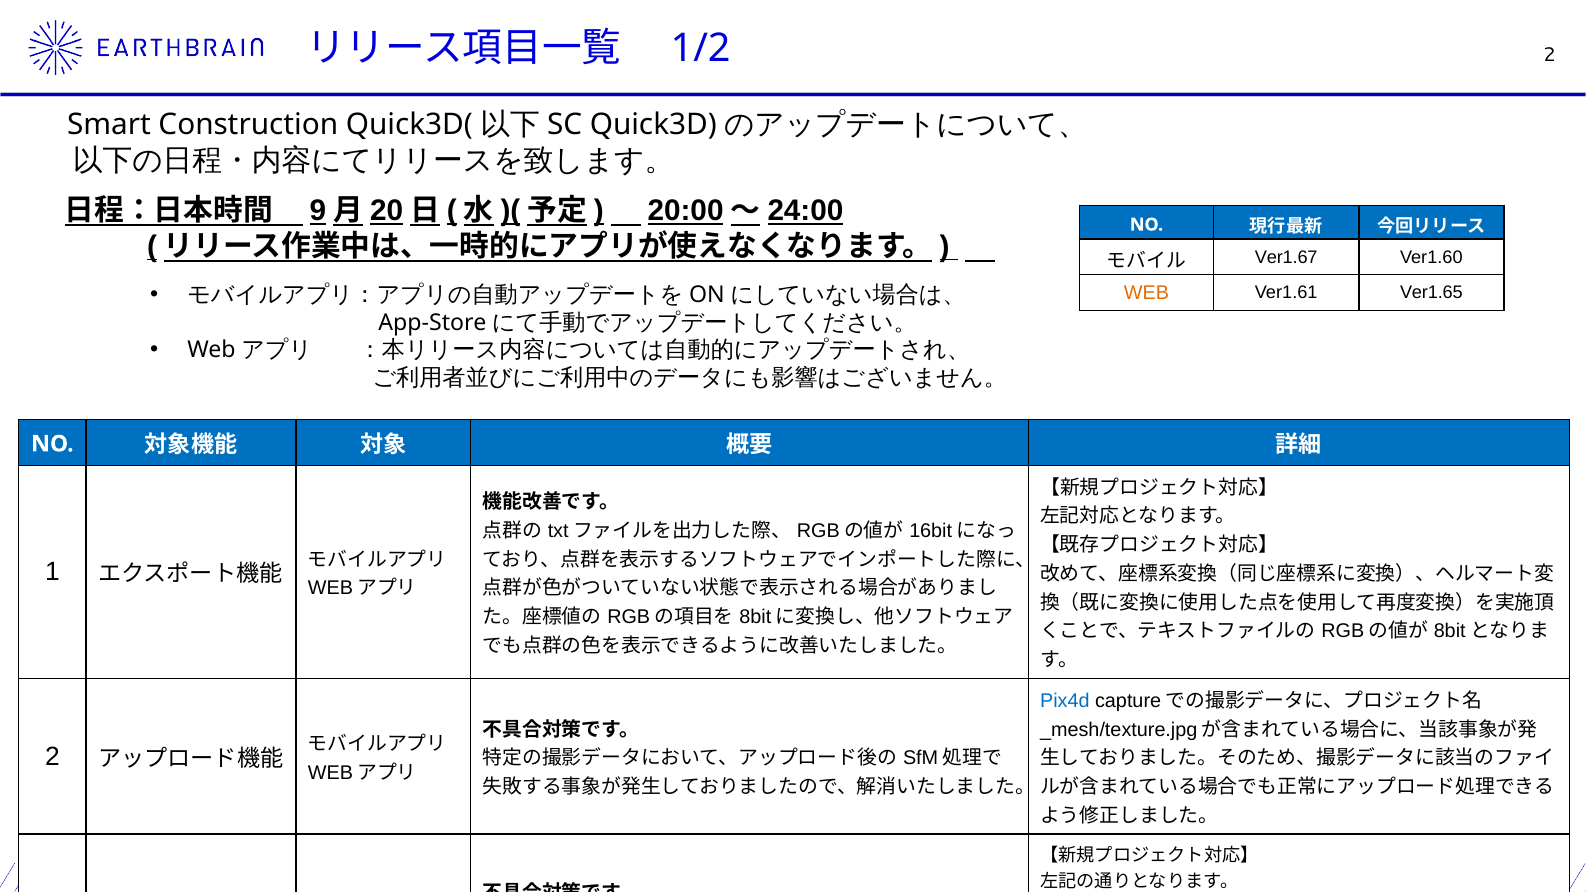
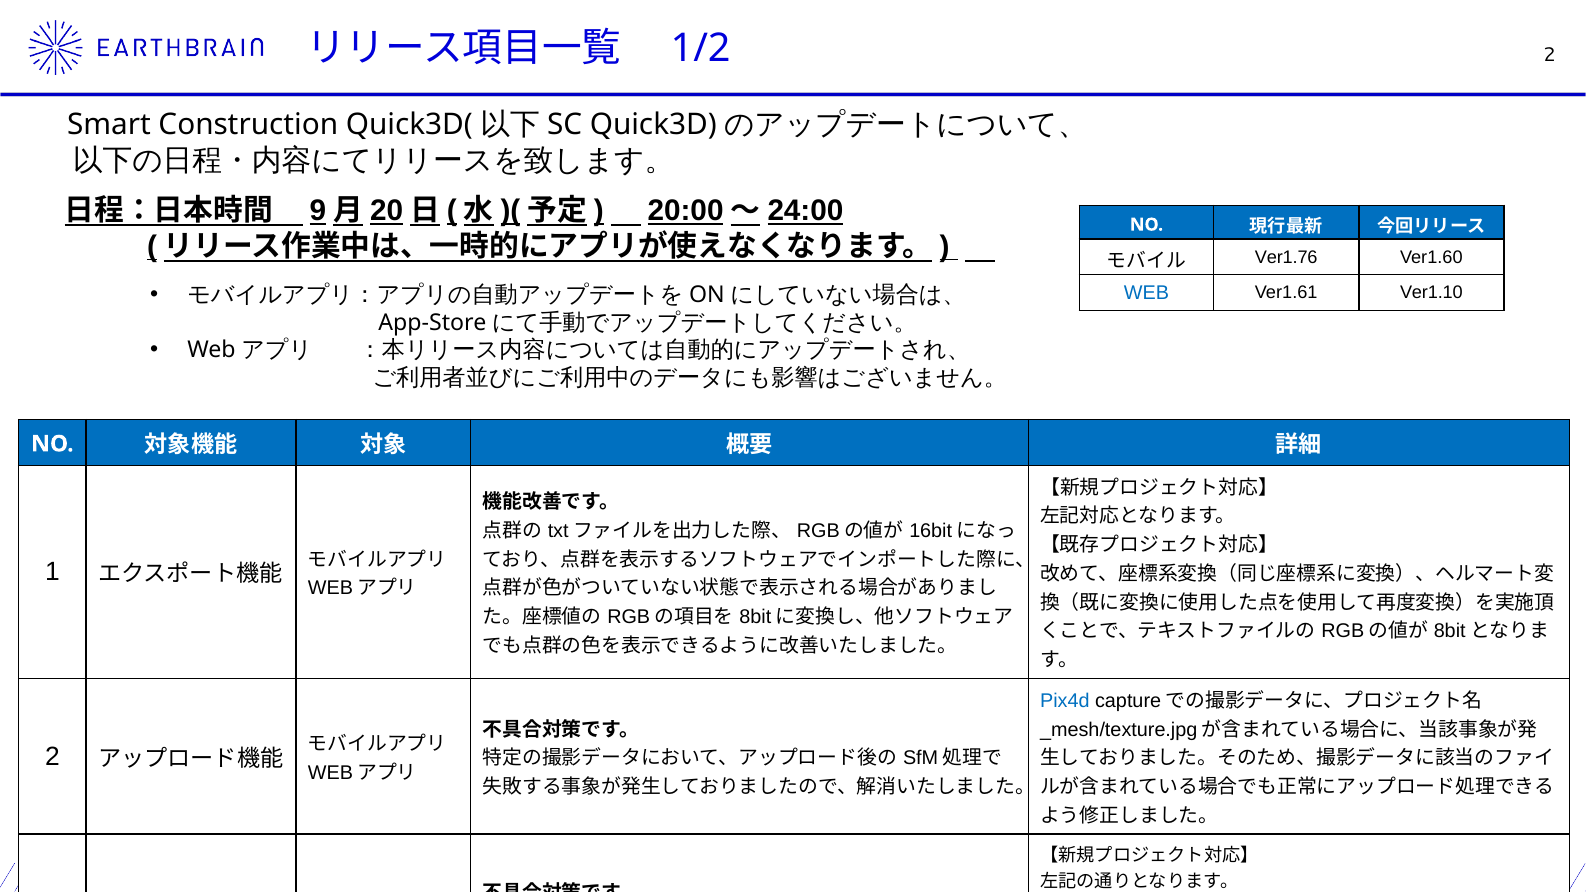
Ver1.67: Ver1.67 -> Ver1.76 (1286, 257)
WEB colour: orange -> blue (1147, 293)
Ver1.65: Ver1.65 -> Ver1.10 (1431, 293)
